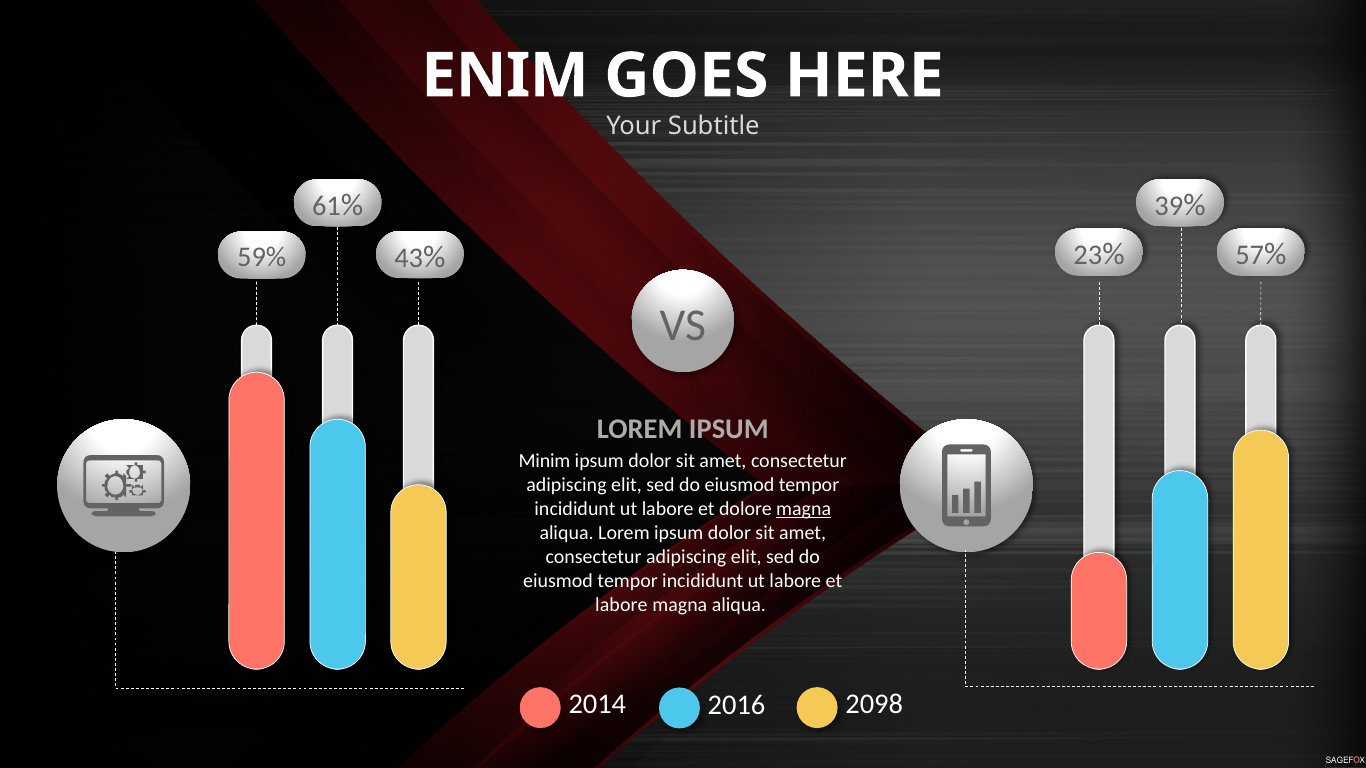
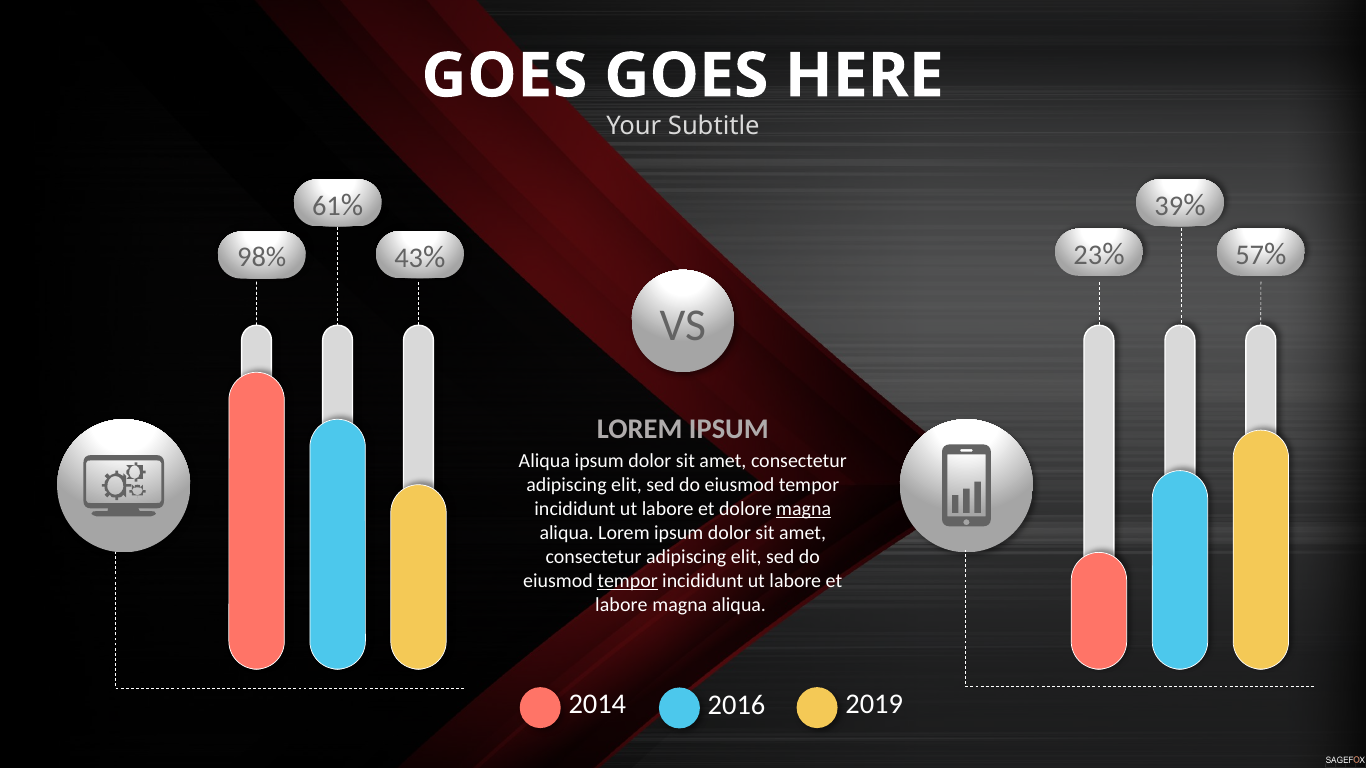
ENIM: ENIM -> GOES (504, 76)
59%: 59% -> 98% (262, 257)
Minim: Minim -> Aliqua (544, 461)
tempor underline: none -> present (628, 581)
2098: 2098 -> 2019 (874, 705)
